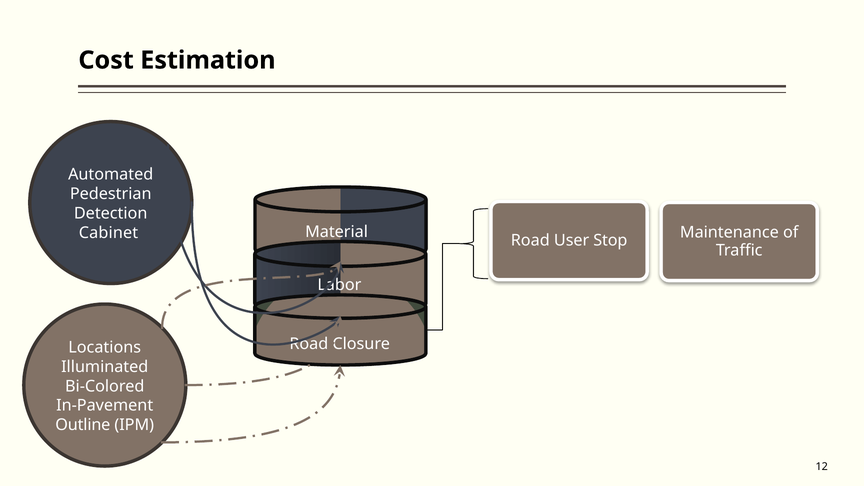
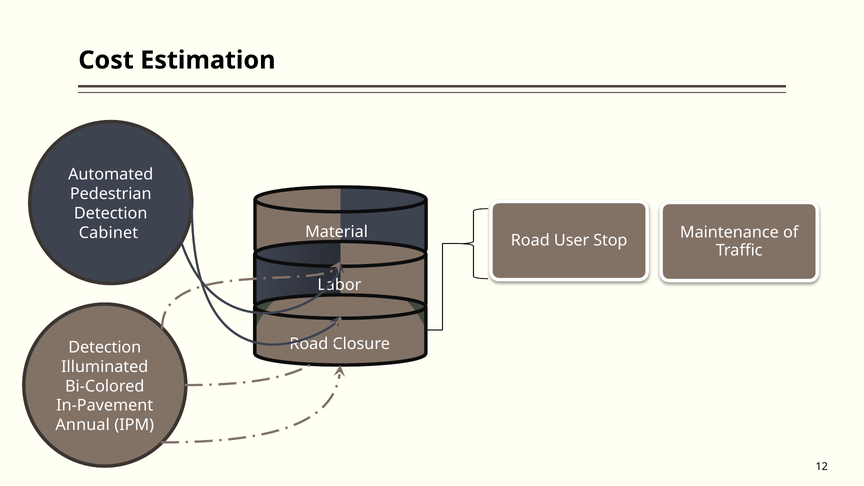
Locations: Locations -> Detection (105, 347)
Outline: Outline -> Annual (83, 425)
